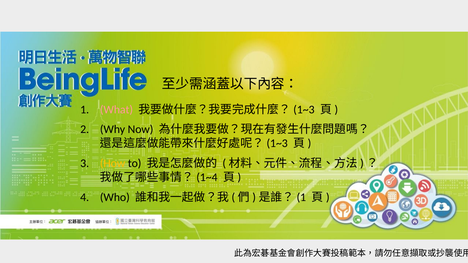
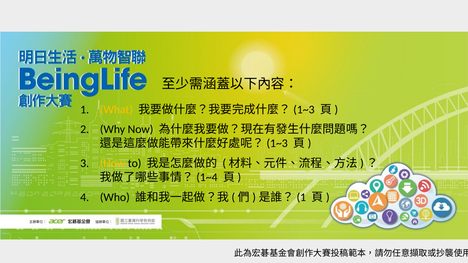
What colour: pink -> yellow (116, 110)
